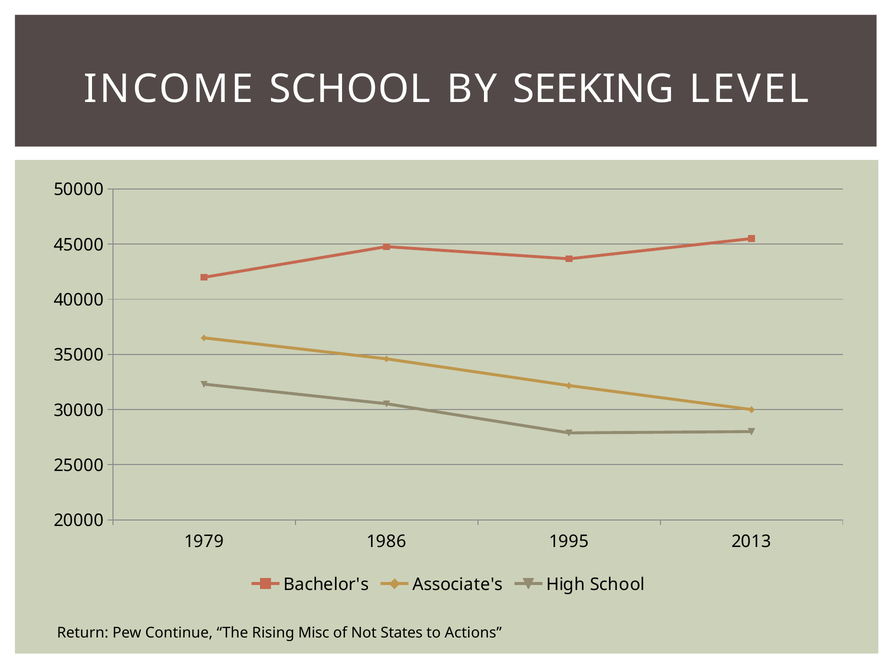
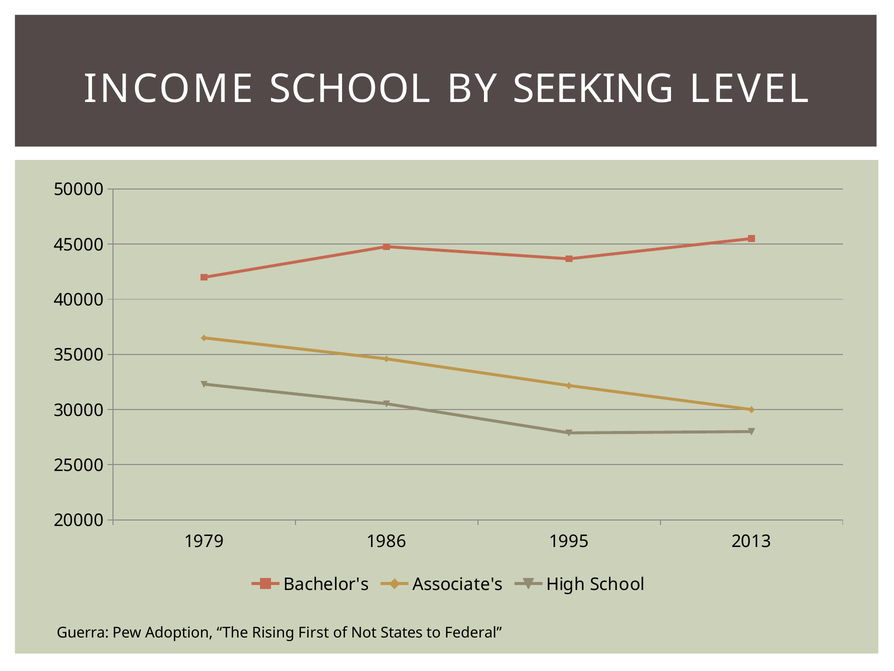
Return: Return -> Guerra (83, 632)
Continue: Continue -> Adoption (179, 632)
Misc: Misc -> First (314, 632)
Actions: Actions -> Federal (473, 632)
